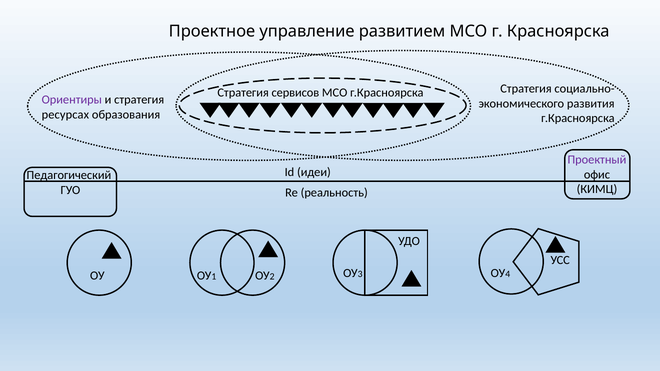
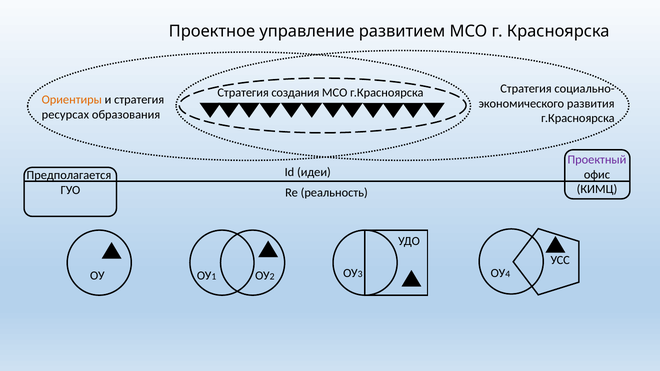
сервисов: сервисов -> создания (295, 93)
Ориентиры colour: purple -> orange (72, 100)
Педагогический: Педагогический -> Предполагается (69, 175)
